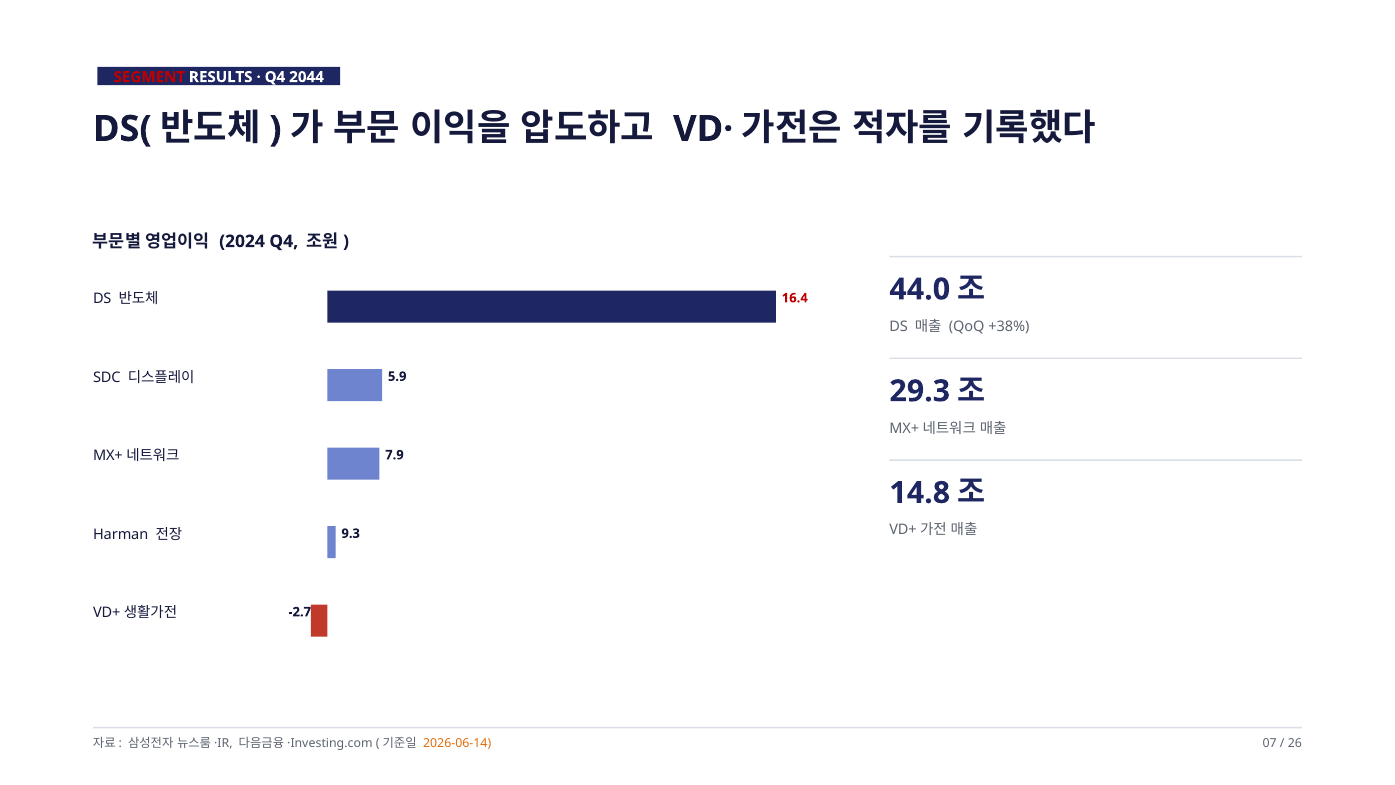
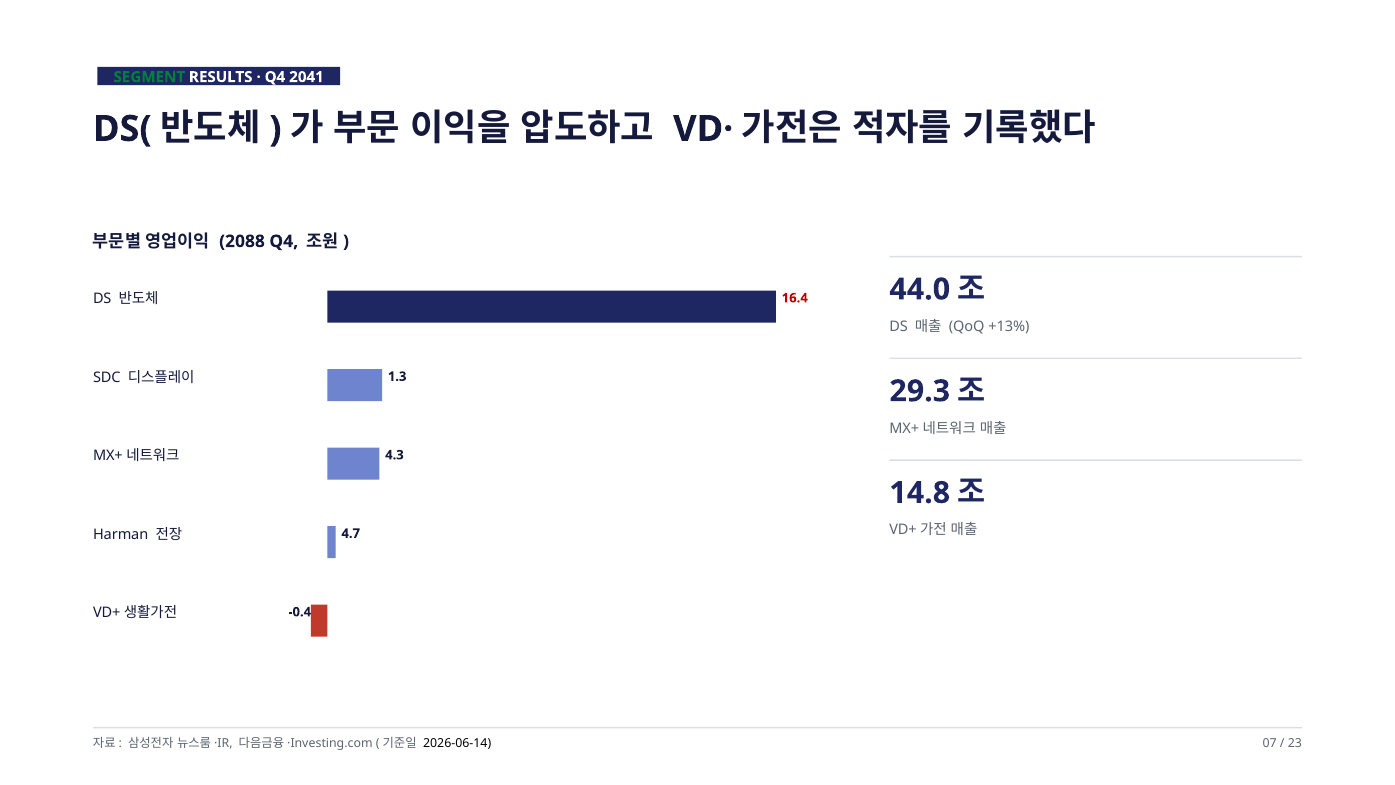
SEGMENT colour: red -> green (149, 77)
2044: 2044 -> 2041 (307, 77)
2024: 2024 -> 2088 (242, 241)
+38%: +38% -> +13% (1009, 326)
5.9: 5.9 -> 1.3 (397, 376)
7.9: 7.9 -> 4.3 (394, 455)
9.3: 9.3 -> 4.7 (351, 533)
-2.7: -2.7 -> -0.4 (300, 612)
2026-06-14 colour: orange -> black (457, 744)
26: 26 -> 23 (1295, 744)
